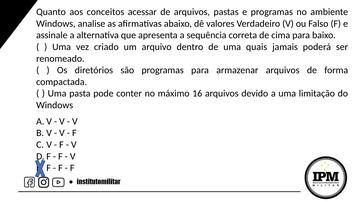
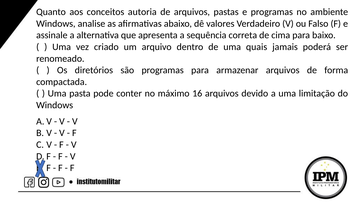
acessar: acessar -> autoria (142, 12)
